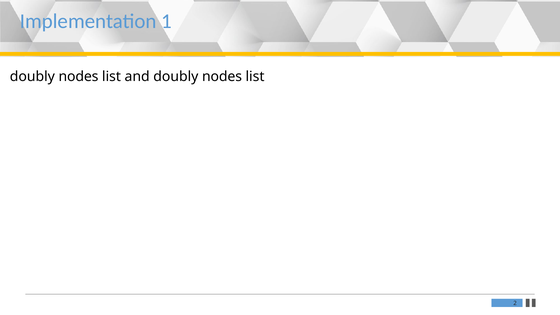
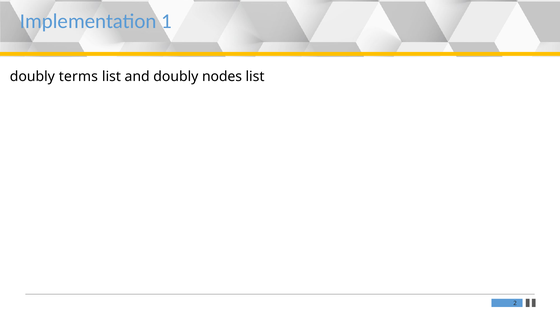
nodes: nodes -> terms (78, 77)
